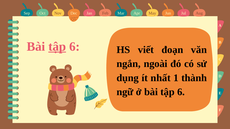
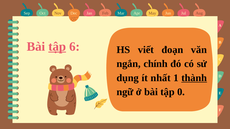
ngoài: ngoài -> chính (156, 64)
thành underline: none -> present (194, 78)
ở bài tập 6: 6 -> 0 (181, 92)
